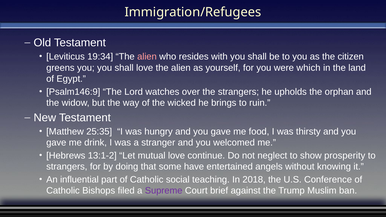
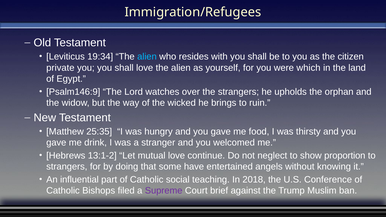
alien colour: pink -> light blue (147, 57)
greens: greens -> private (60, 68)
prosperity: prosperity -> proportion (345, 156)
